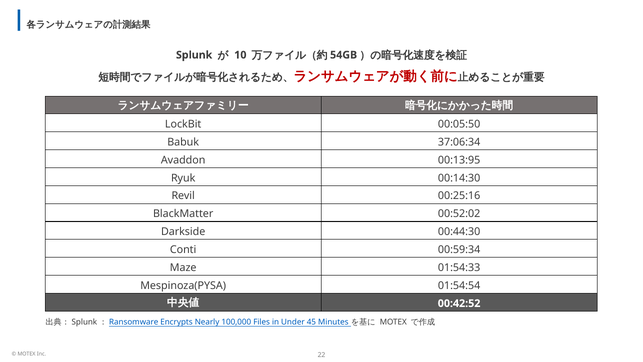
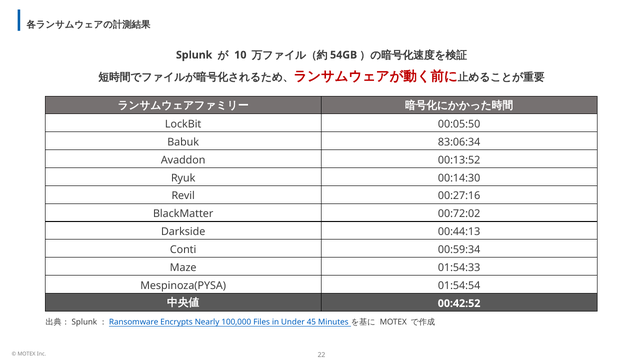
37:06:34: 37:06:34 -> 83:06:34 (459, 142)
00:13:95: 00:13:95 -> 00:13:52 (459, 160)
00:25:16: 00:25:16 -> 00:27:16 (459, 196)
00:52:02: 00:52:02 -> 00:72:02 (459, 214)
00:44:30: 00:44:30 -> 00:44:13 (459, 232)
